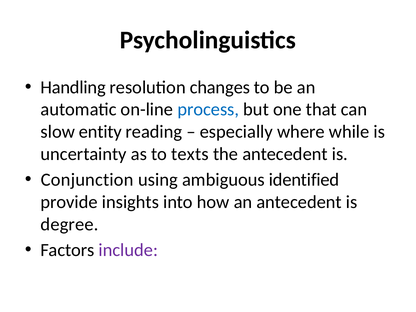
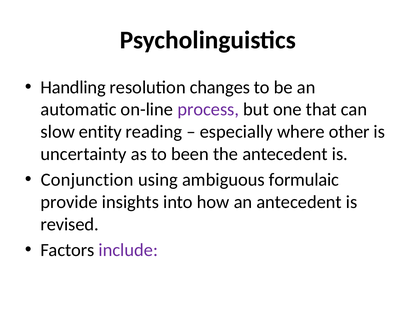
process colour: blue -> purple (208, 109)
while: while -> other (349, 132)
texts: texts -> been (190, 154)
identified: identified -> formulaic (304, 180)
degree: degree -> revised (70, 224)
